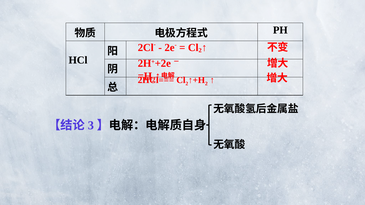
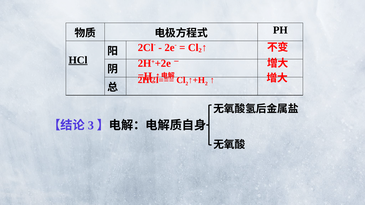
HCl underline: none -> present (78, 60)
